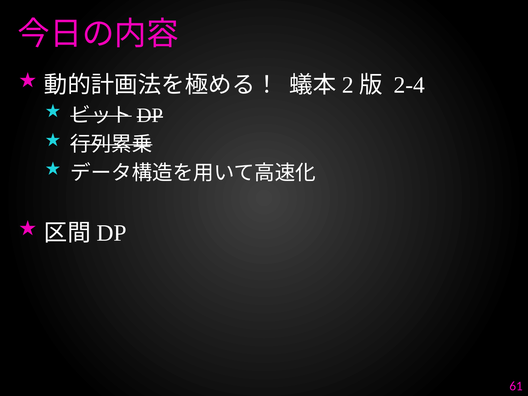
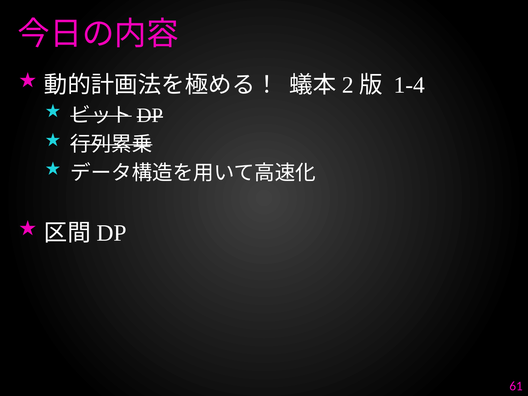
2-4: 2-4 -> 1-4 (409, 85)
